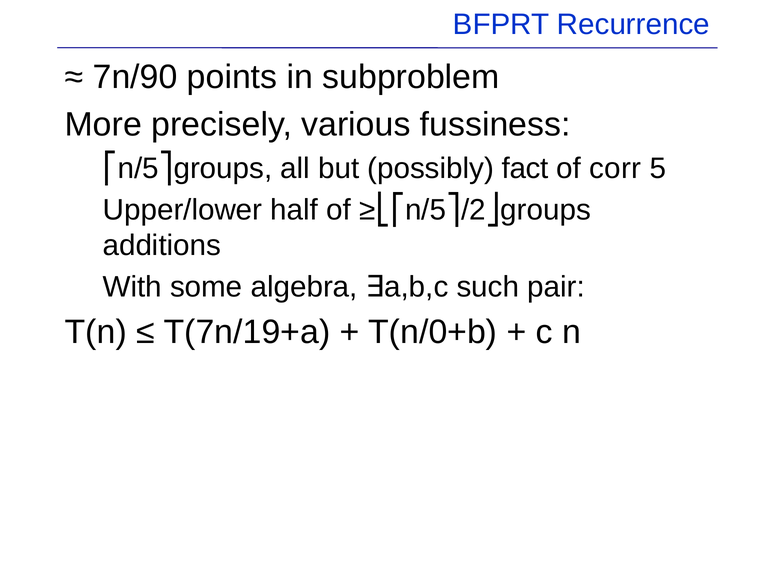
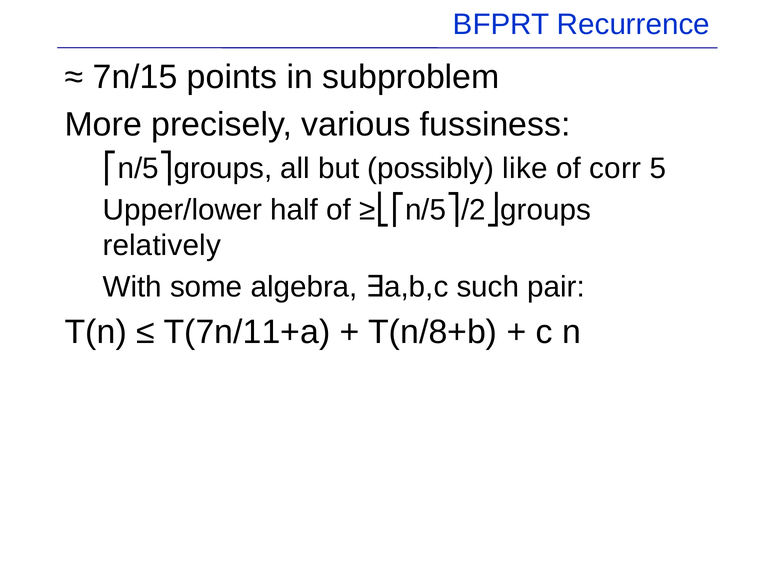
7n/90: 7n/90 -> 7n/15 (135, 77)
fact: fact -> like (525, 168)
additions: additions -> relatively (162, 246)
T(7n/19+a: T(7n/19+a -> T(7n/11+a (247, 332)
T(n/0+b: T(n/0+b -> T(n/8+b (433, 332)
